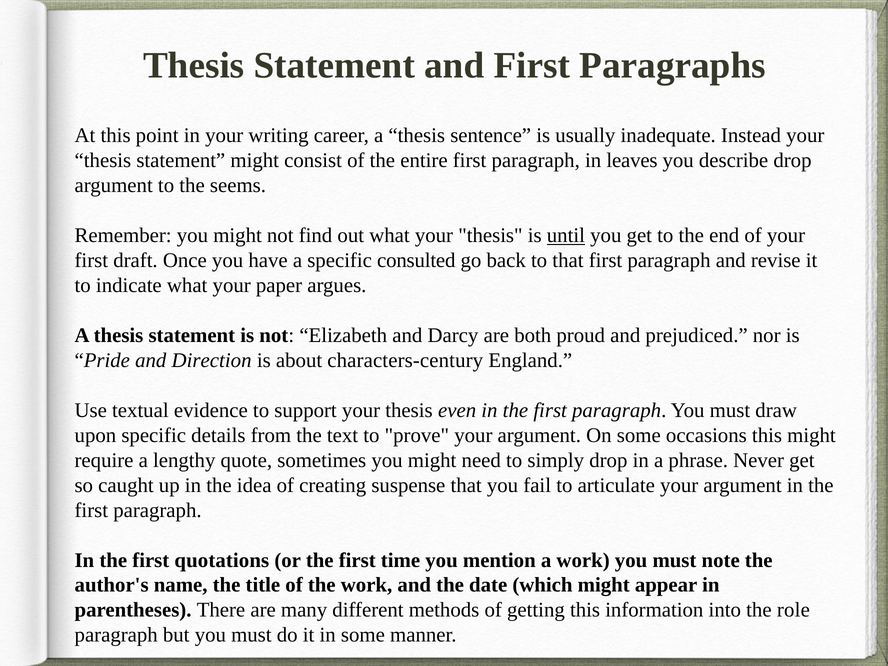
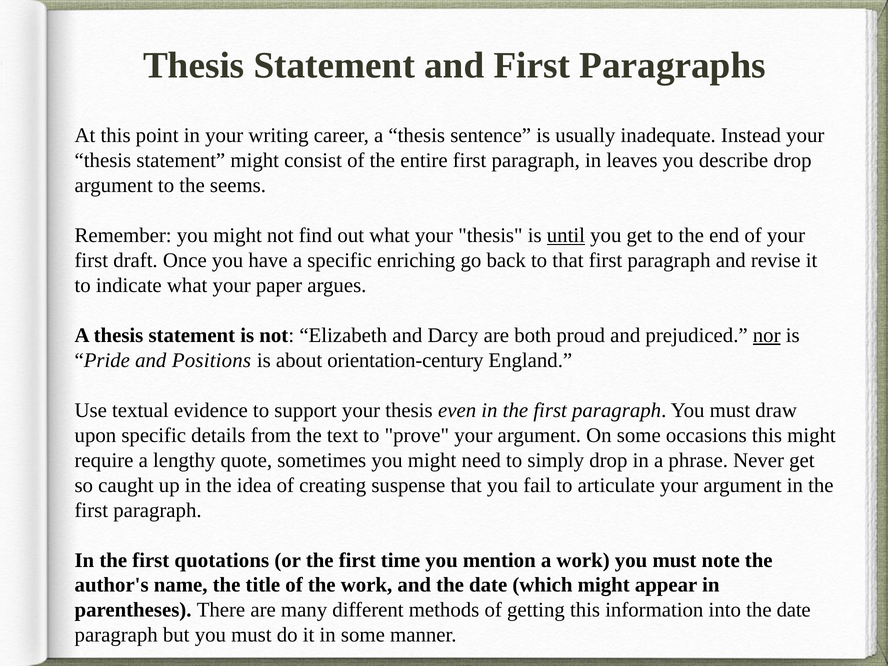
consulted: consulted -> enriching (416, 260)
nor underline: none -> present (767, 335)
Direction: Direction -> Positions (211, 360)
characters-century: characters-century -> orientation-century (405, 360)
into the role: role -> date (794, 610)
